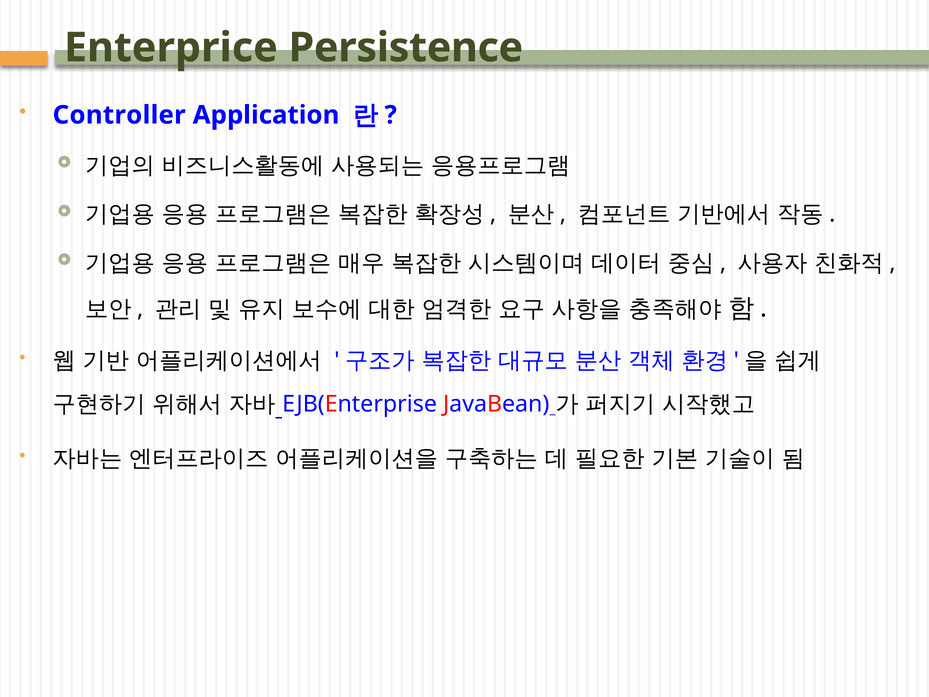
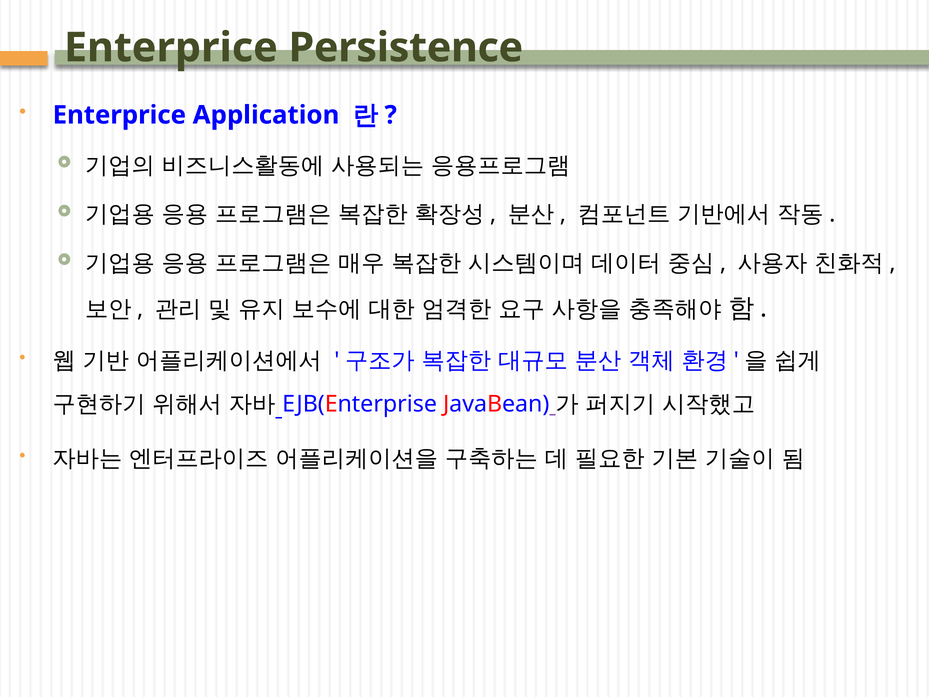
Controller: Controller -> Enterprice (119, 115)
